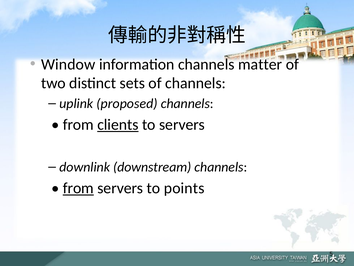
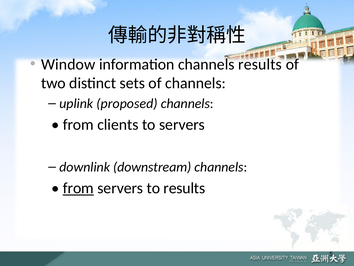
channels matter: matter -> results (260, 64)
clients underline: present -> none (118, 124)
to points: points -> results (184, 188)
